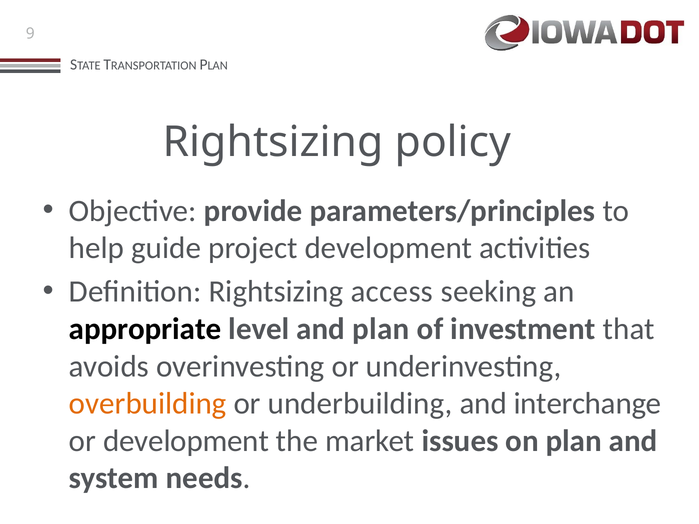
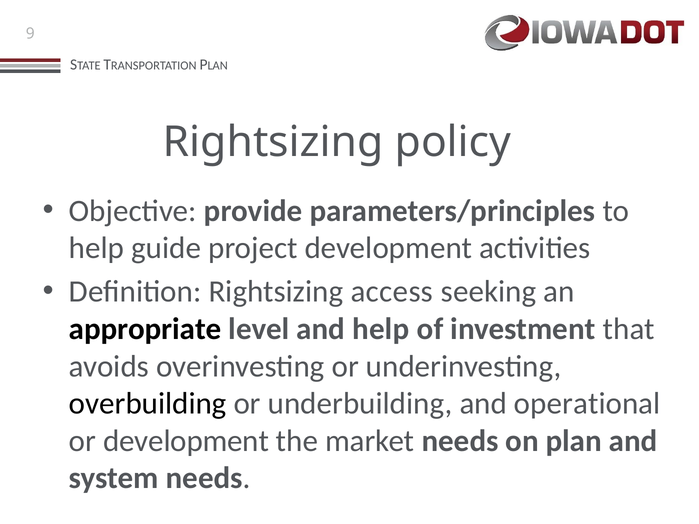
and plan: plan -> help (381, 329)
overbuilding colour: orange -> black (148, 404)
interchange: interchange -> operational (587, 404)
market issues: issues -> needs (460, 441)
